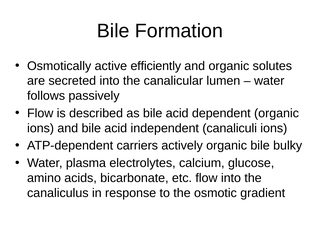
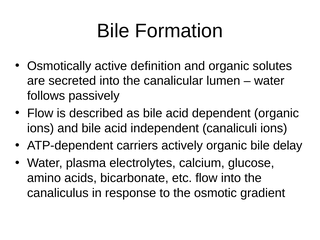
efficiently: efficiently -> definition (156, 66)
bulky: bulky -> delay (288, 146)
